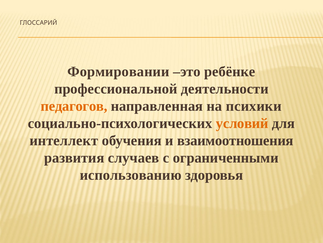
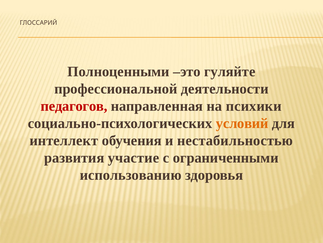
Формировании: Формировании -> Полноценными (118, 71)
ребёнке: ребёнке -> гуляйте (230, 71)
педагогов colour: orange -> red (74, 106)
взаимоотношения: взаимоотношения -> нестабильностью (235, 140)
случаев: случаев -> участие (133, 157)
